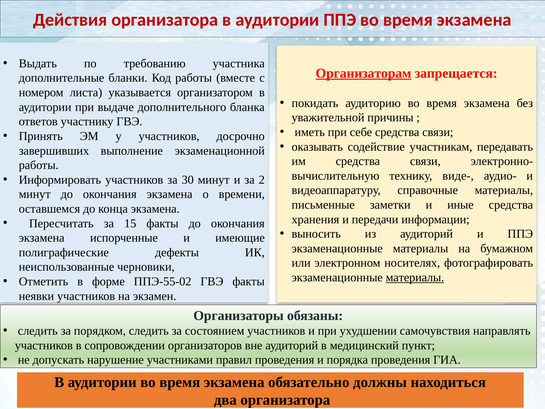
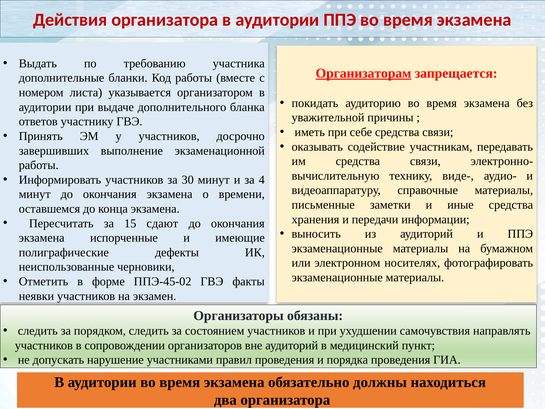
2: 2 -> 4 (262, 180)
15 факты: факты -> сдают (162, 223)
материалы underline: present -> none (415, 277)
ППЭ-55-02: ППЭ-55-02 -> ППЭ-45-02 (163, 281)
